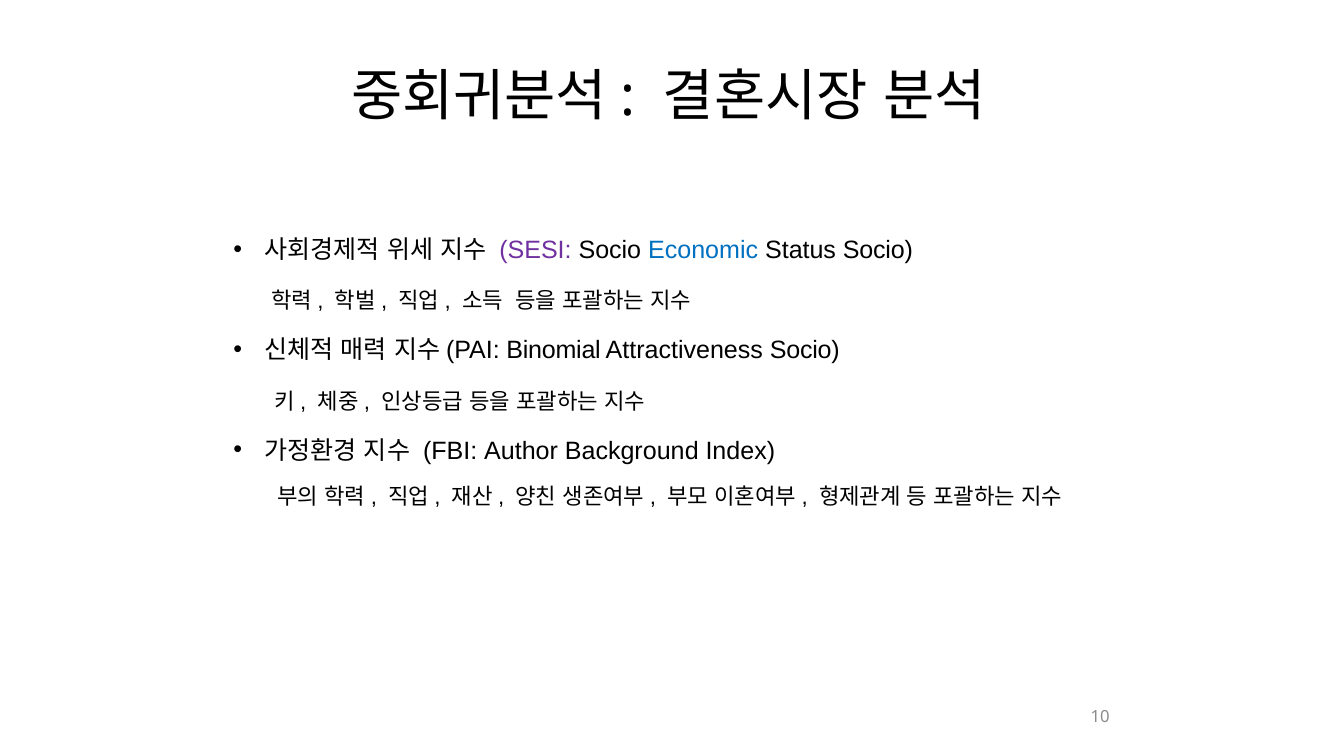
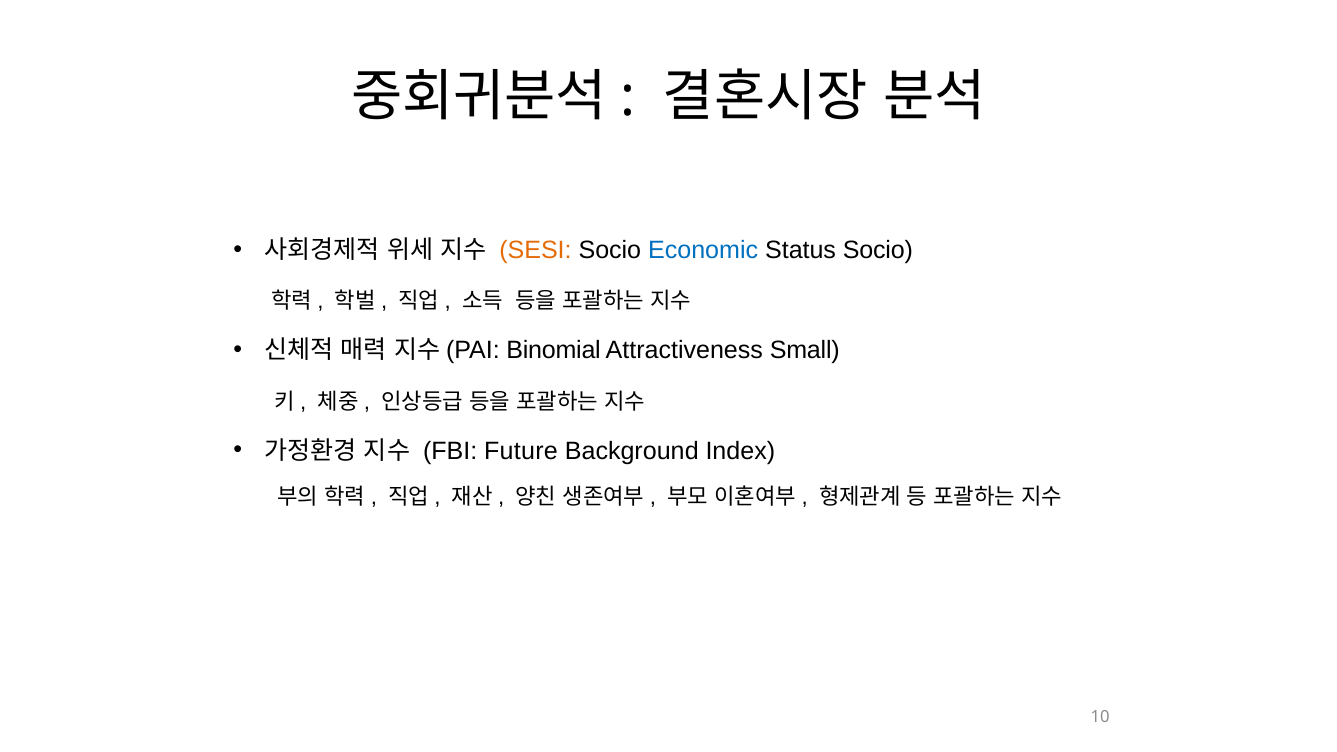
SESI colour: purple -> orange (535, 250)
Attractiveness Socio: Socio -> Small (805, 351)
Author: Author -> Future (521, 451)
